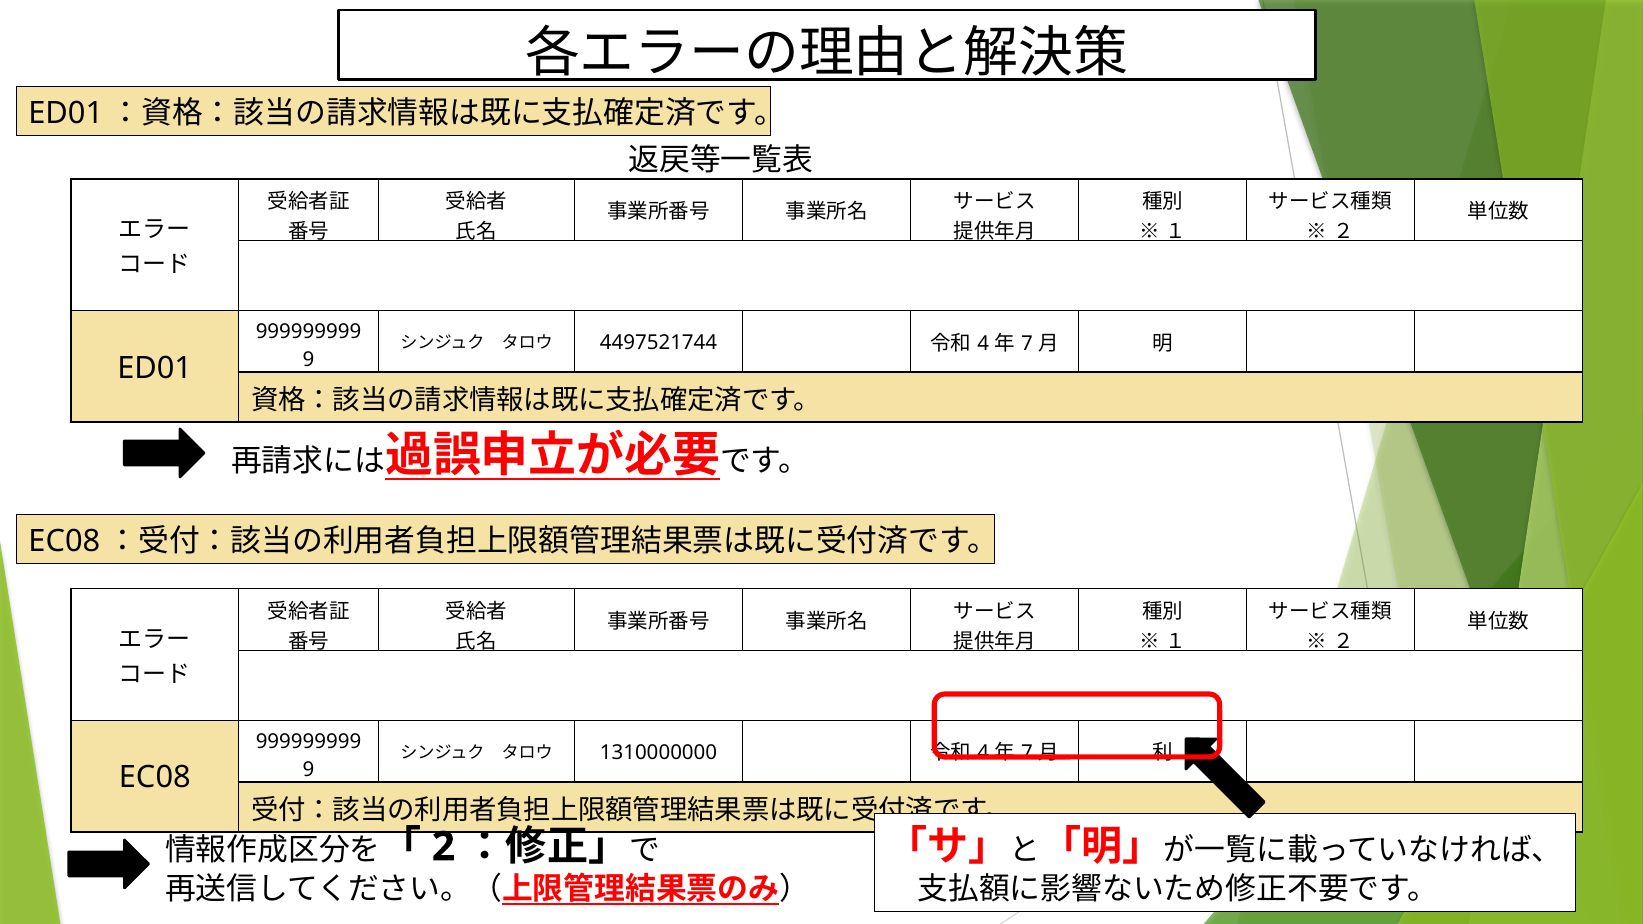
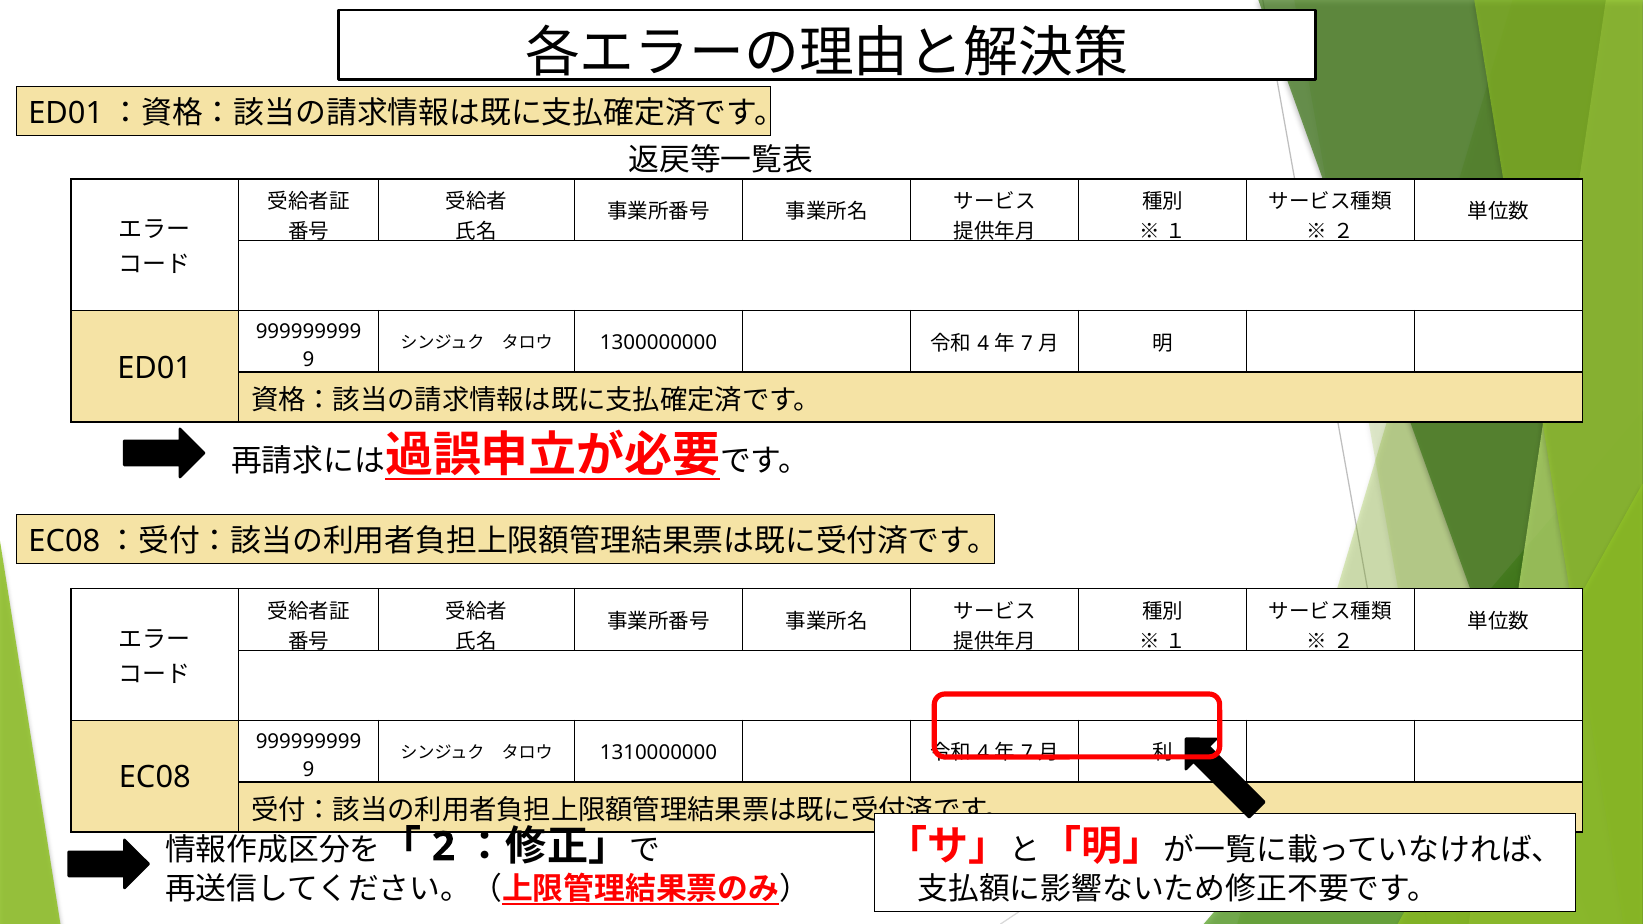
4497521744: 4497521744 -> 1300000000 (659, 343)
